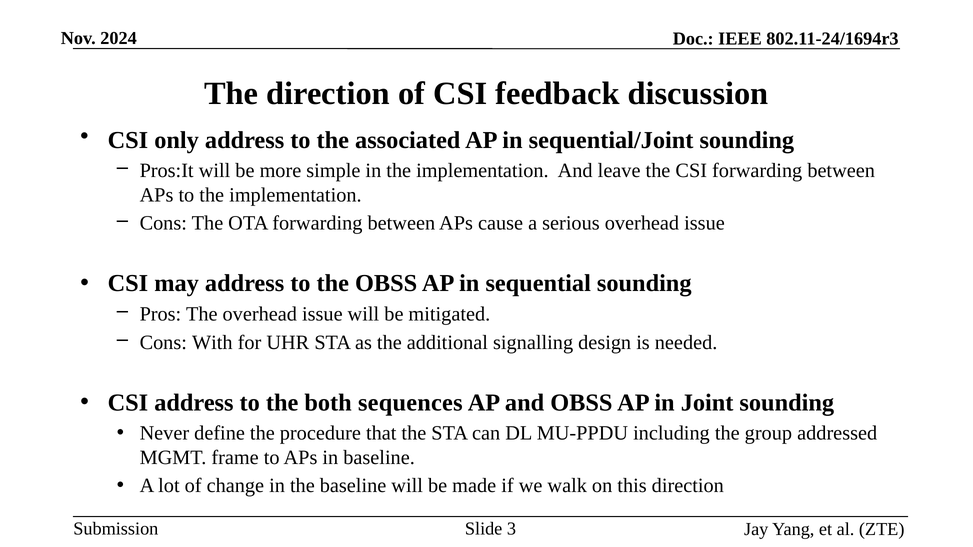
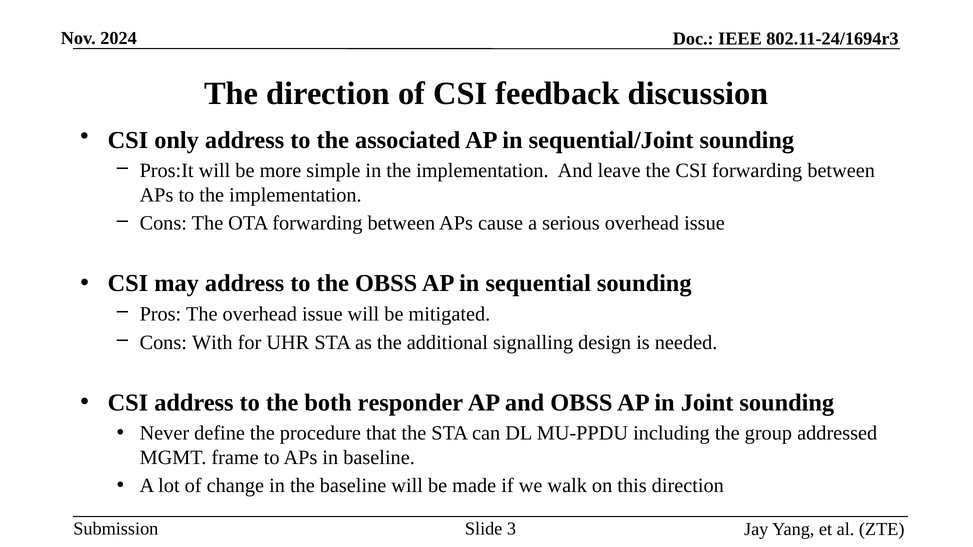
sequences: sequences -> responder (410, 403)
